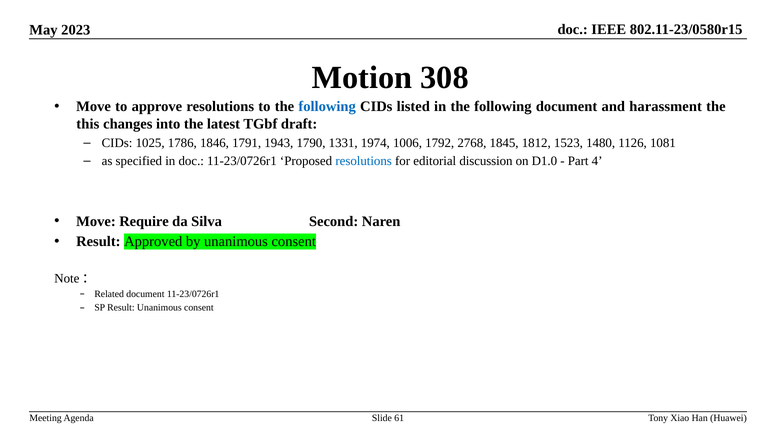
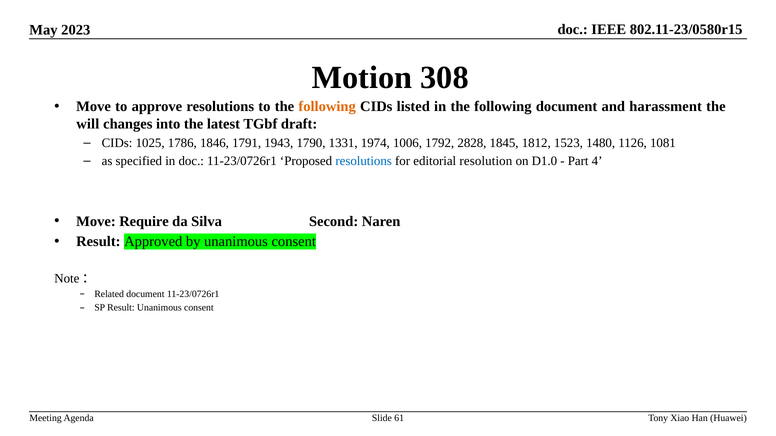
following colour: blue -> orange (327, 107)
this: this -> will (88, 124)
2768: 2768 -> 2828 (472, 143)
discussion: discussion -> resolution (486, 161)
